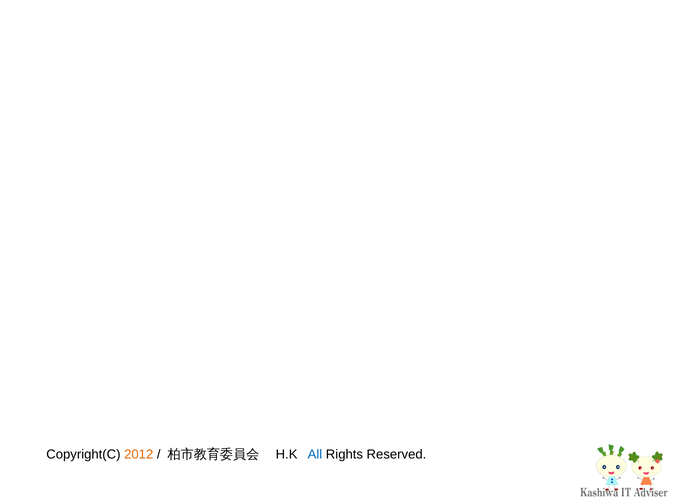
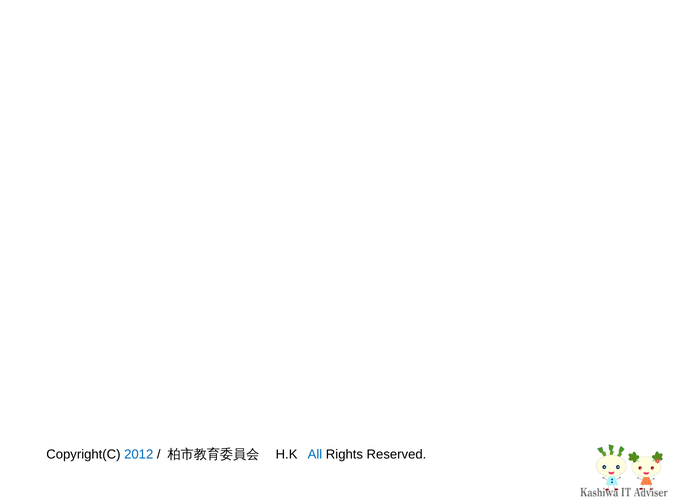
2012 colour: orange -> blue (139, 455)
